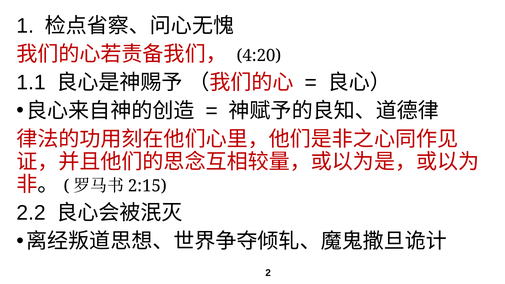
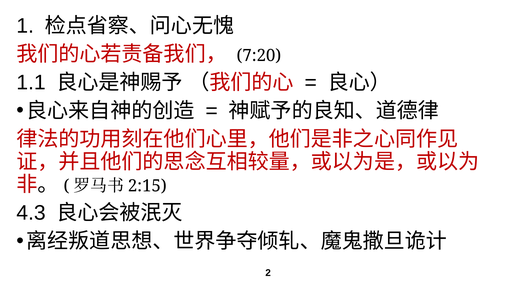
4:20: 4:20 -> 7:20 (259, 56)
2.2: 2.2 -> 4.3 (31, 213)
